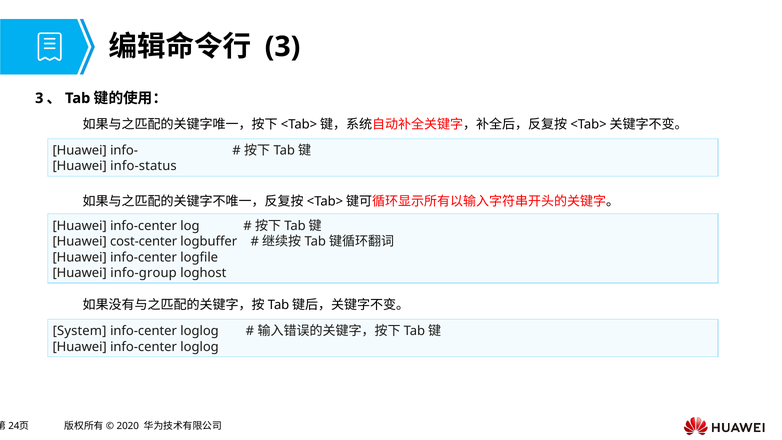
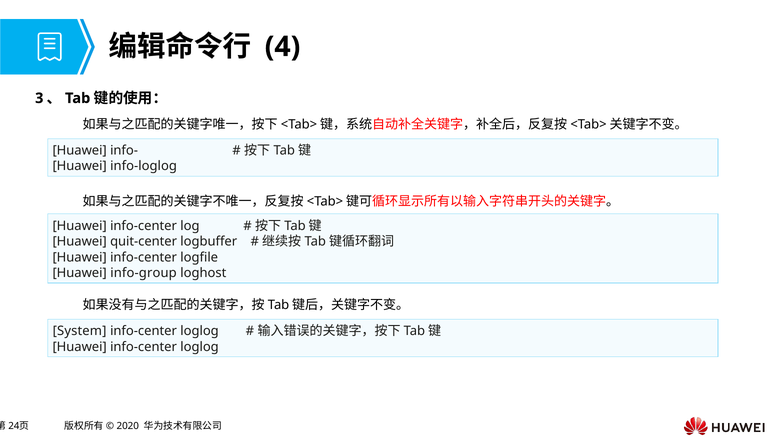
3: 3 -> 4 (283, 47)
info-status: info-status -> info-loglog (144, 166)
cost-center: cost-center -> quit-center (144, 241)
